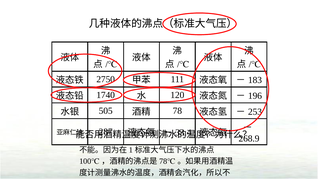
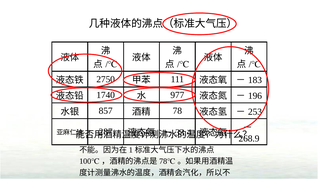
120: 120 -> 977 (177, 95)
505: 505 -> 857 (106, 111)
